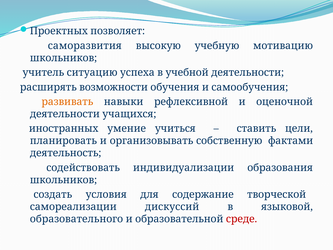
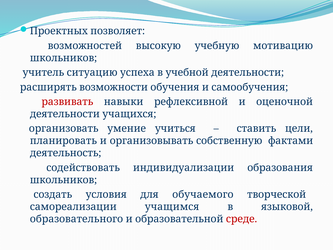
саморазвития: саморазвития -> возможностей (85, 46)
развивать colour: orange -> red (67, 102)
иностранных: иностранных -> организовать (64, 128)
содержание: содержание -> обучаемого (203, 194)
дискуссий: дискуссий -> учащимся (172, 207)
